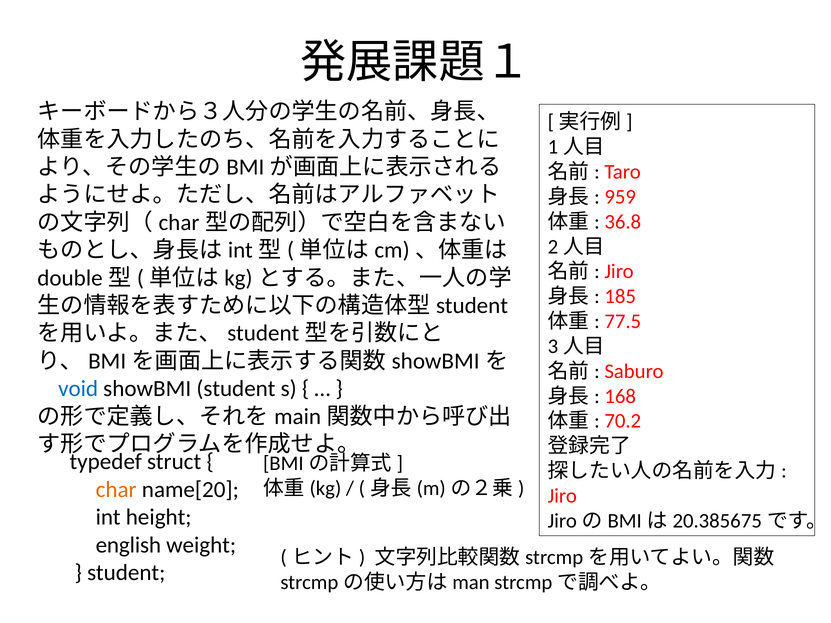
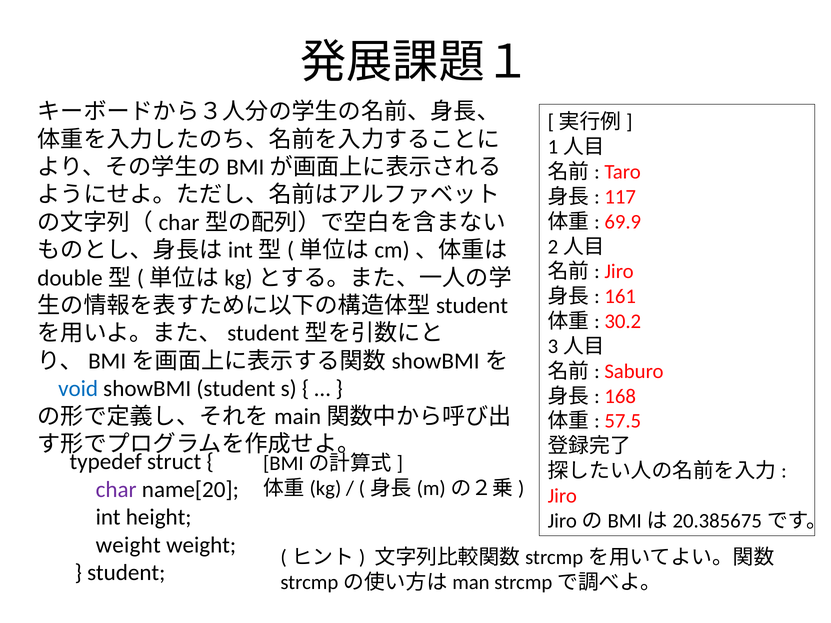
959: 959 -> 117 (620, 197)
36.8: 36.8 -> 69.9 (623, 222)
185: 185 -> 161 (620, 297)
77.5: 77.5 -> 30.2 (623, 322)
70.2: 70.2 -> 57.5 (623, 421)
char colour: orange -> purple (116, 490)
english: english -> weight (128, 545)
